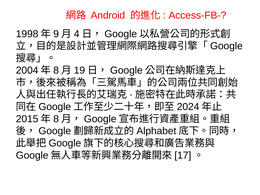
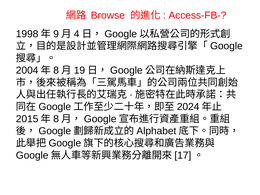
Android: Android -> Browse (108, 15)
